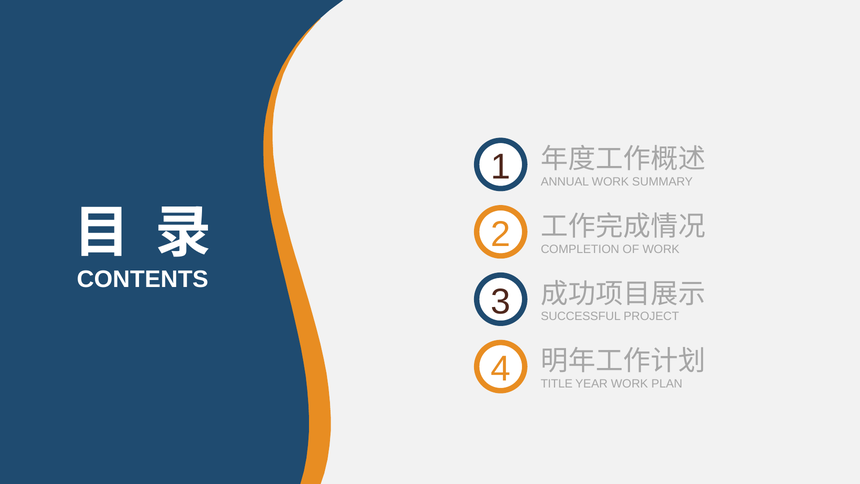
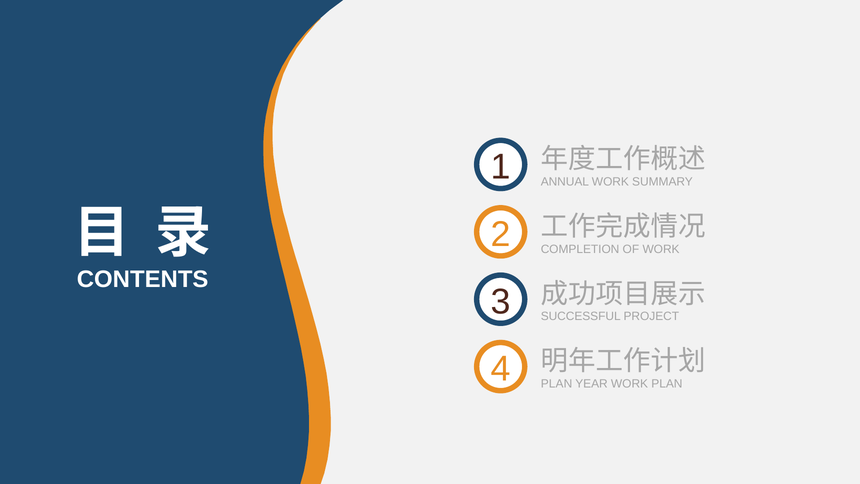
TITLE: TITLE -> PLAN (557, 384)
